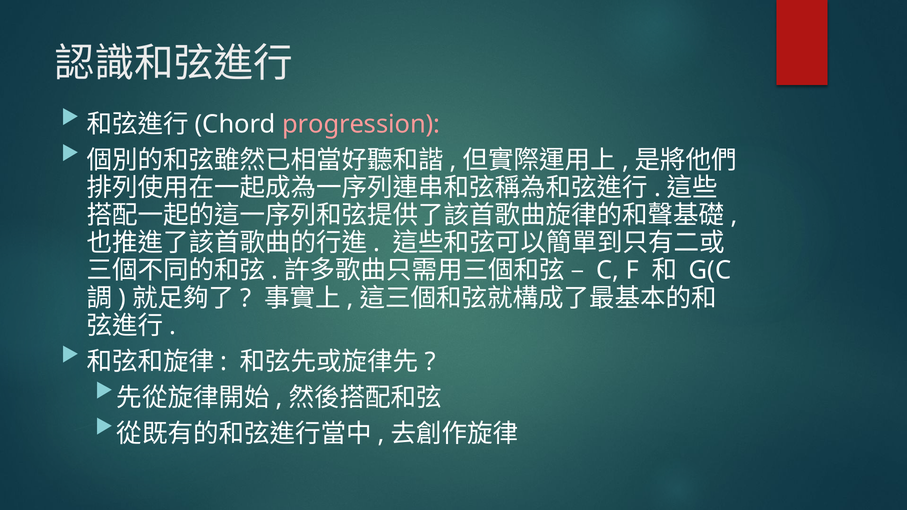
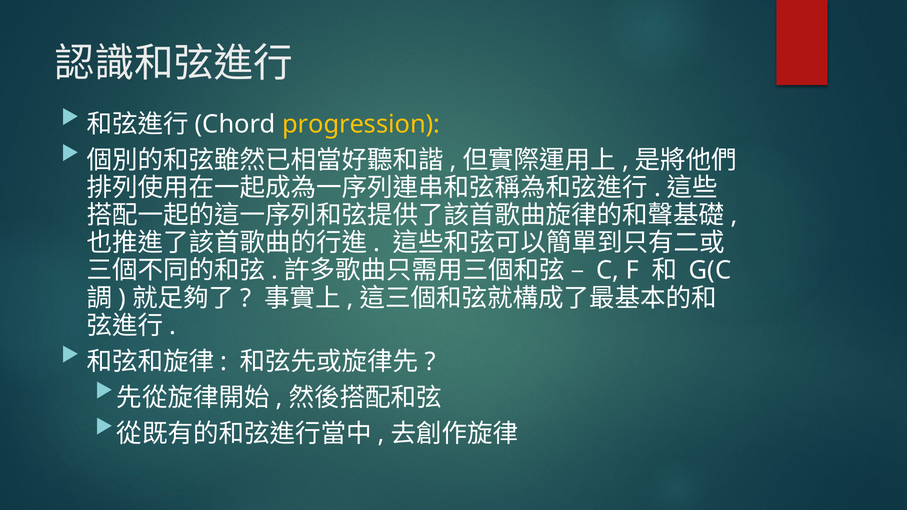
progression colour: pink -> yellow (361, 124)
